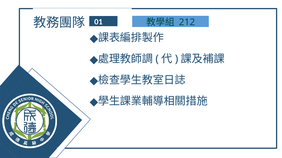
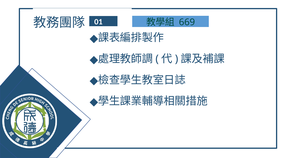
212: 212 -> 669 (187, 22)
